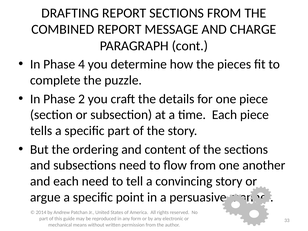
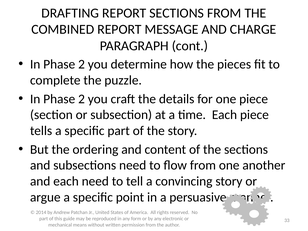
4: 4 -> 2 (82, 64)
